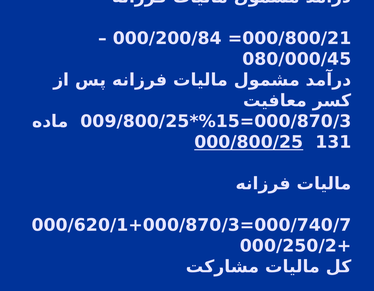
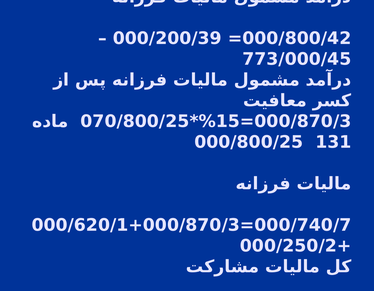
000/200/84: 000/200/84 -> 000/200/39 (167, 39)
000/800/21: 000/800/21 -> 000/800/42 (297, 39)
080/000/45: 080/000/45 -> 773/000/45 (297, 59)
009/800/25: 009/800/25 -> 070/800/25 (135, 122)
000/800/25 underline: present -> none (249, 142)
